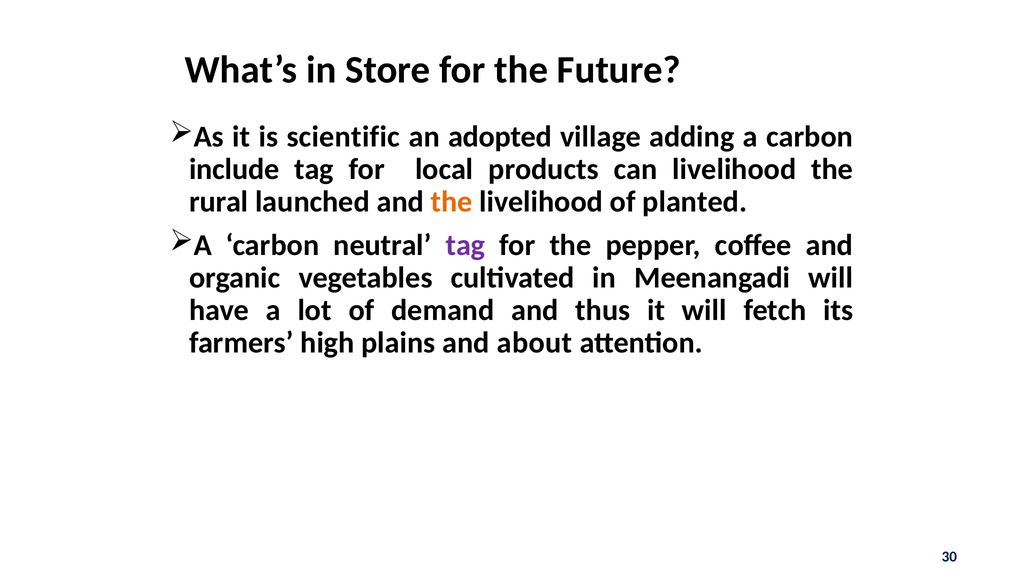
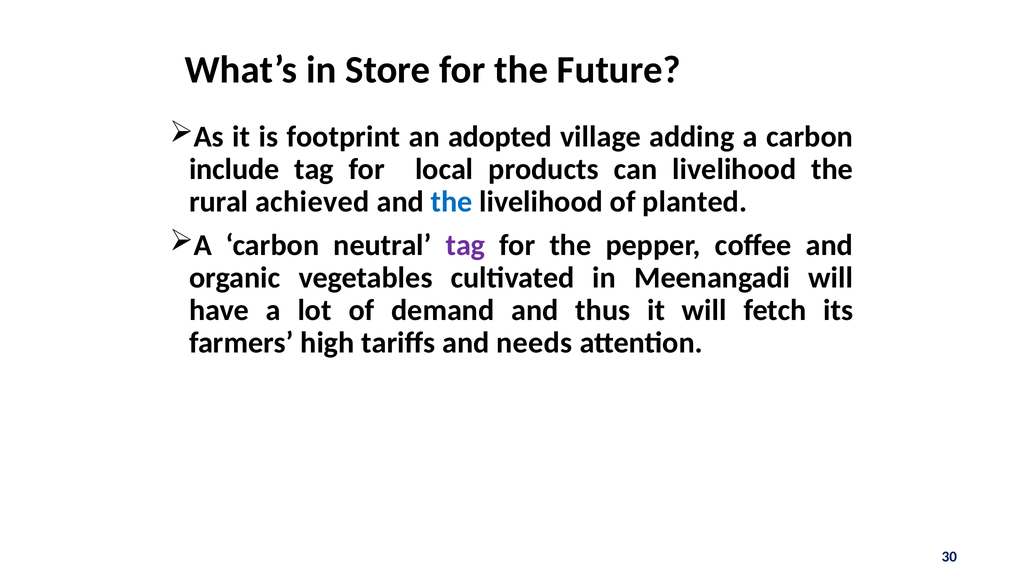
scientific: scientific -> footprint (343, 137)
launched: launched -> achieved (312, 202)
the colour: orange -> blue (452, 202)
plains: plains -> tariffs (398, 343)
about: about -> needs (534, 343)
